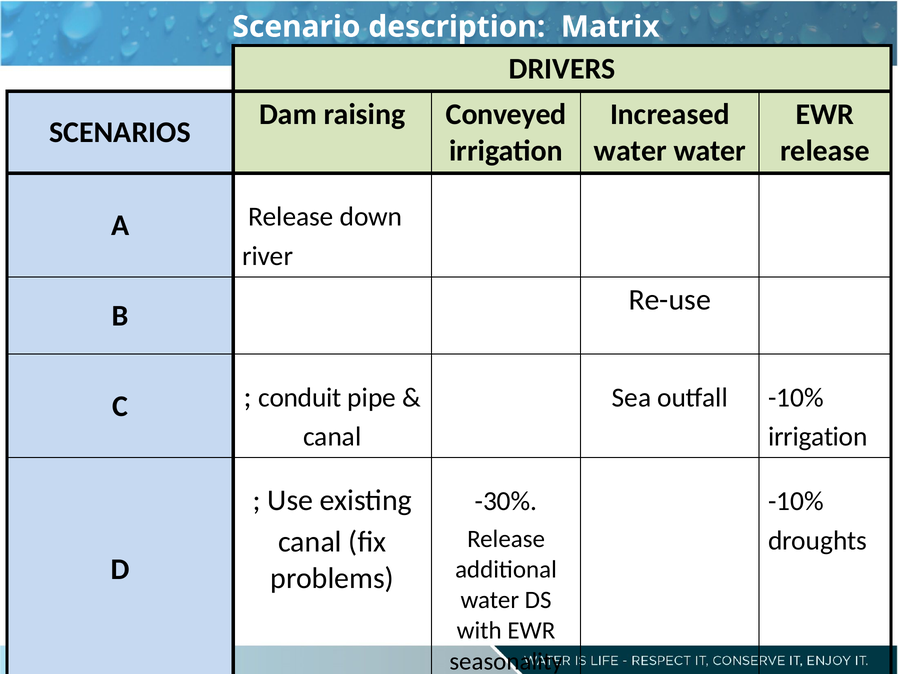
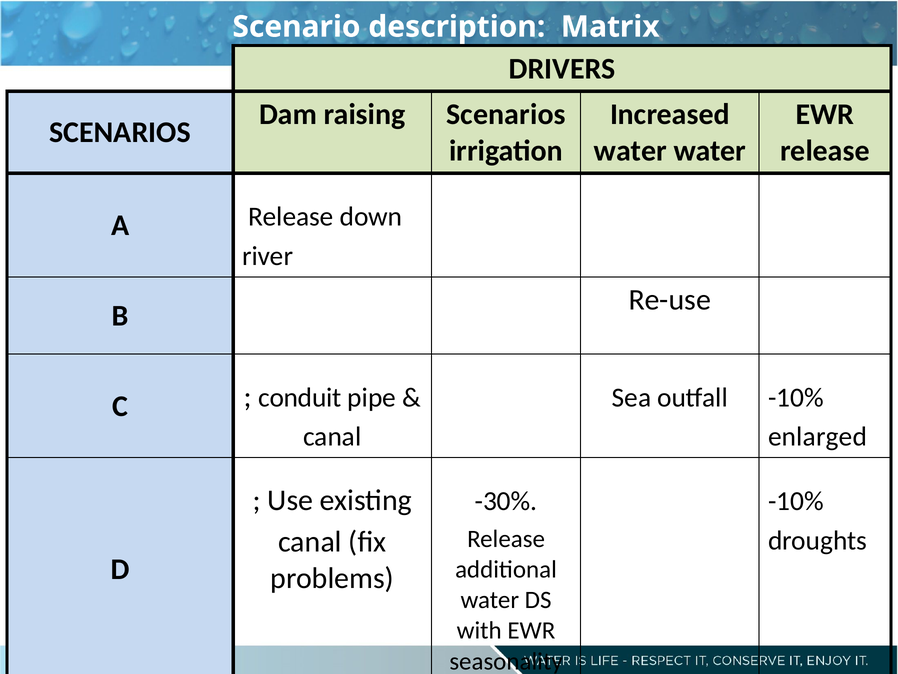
raising Conveyed: Conveyed -> Scenarios (506, 114)
irrigation: irrigation -> enlarged (818, 436)
